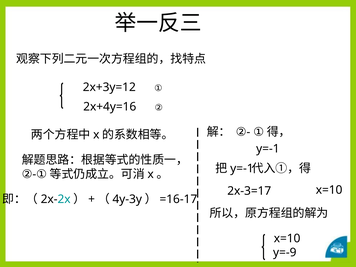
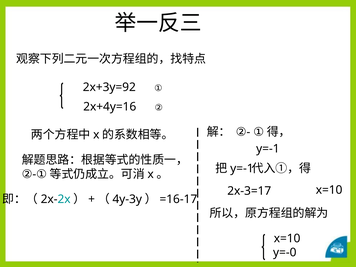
2x+3y=12: 2x+3y=12 -> 2x+3y=92 (109, 87)
y=-9: y=-9 -> y=-0 (285, 253)
